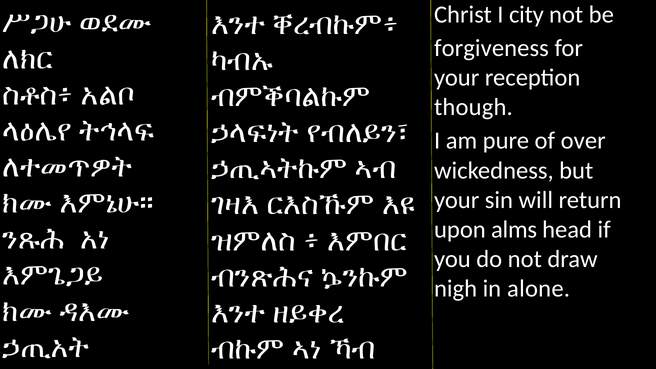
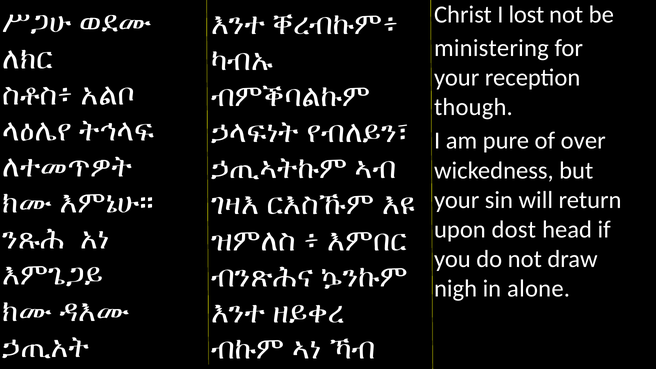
city: city -> lost (526, 15)
forgiveness: forgiveness -> ministering (491, 48)
alms: alms -> dost (514, 229)
